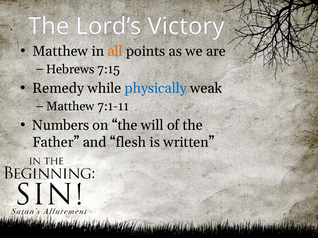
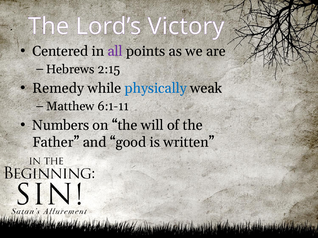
Matthew: Matthew -> Centered (60, 51)
all colour: orange -> purple (115, 51)
7:15: 7:15 -> 2:15 (109, 69)
7:1-11: 7:1-11 -> 6:1-11 (113, 107)
flesh: flesh -> good (128, 142)
